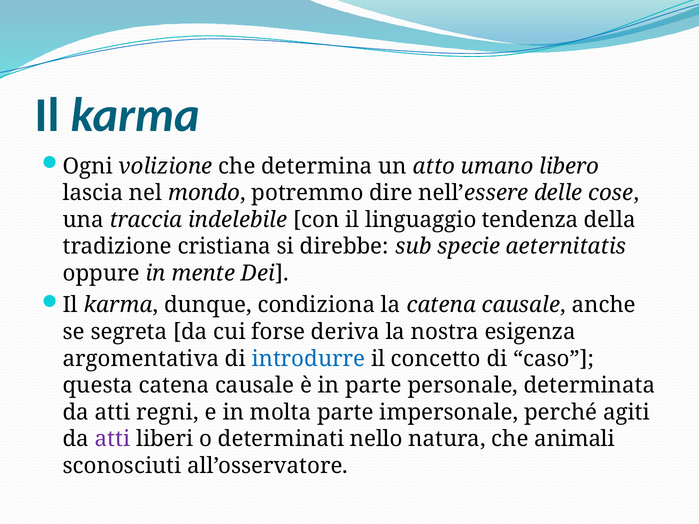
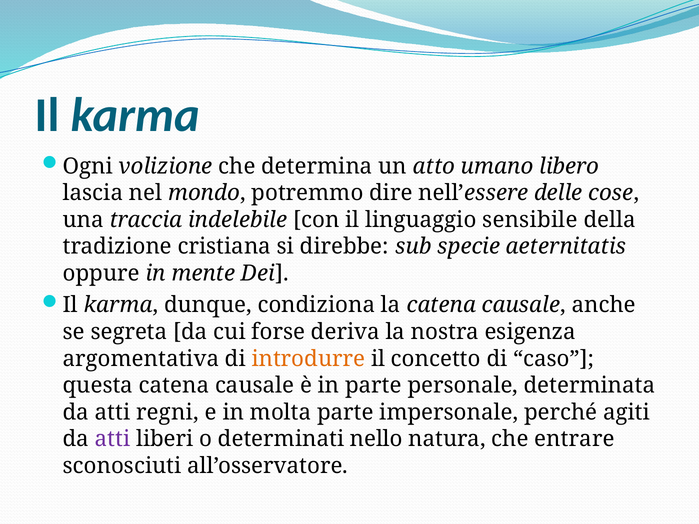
tendenza: tendenza -> sensibile (530, 220)
introdurre colour: blue -> orange (308, 359)
animali: animali -> entrare (574, 439)
